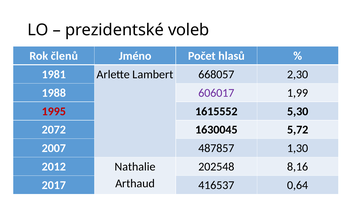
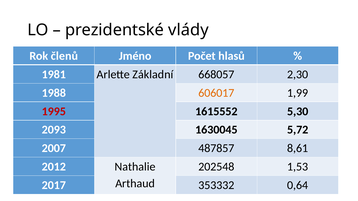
voleb: voleb -> vlády (189, 30)
Lambert: Lambert -> Základní (153, 75)
606017 colour: purple -> orange (216, 93)
2072: 2072 -> 2093 (54, 130)
1,30: 1,30 -> 8,61 (298, 149)
8,16: 8,16 -> 1,53 (298, 167)
416537: 416537 -> 353332 (216, 186)
